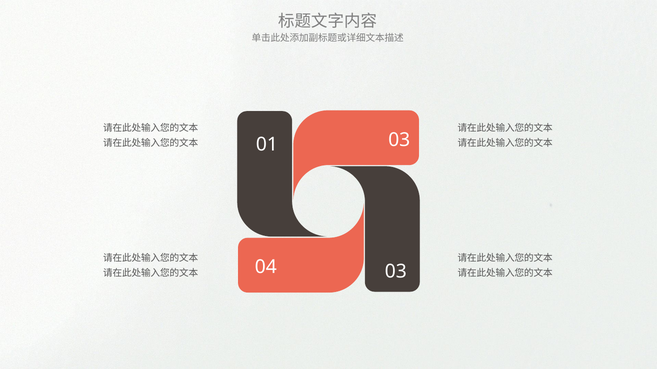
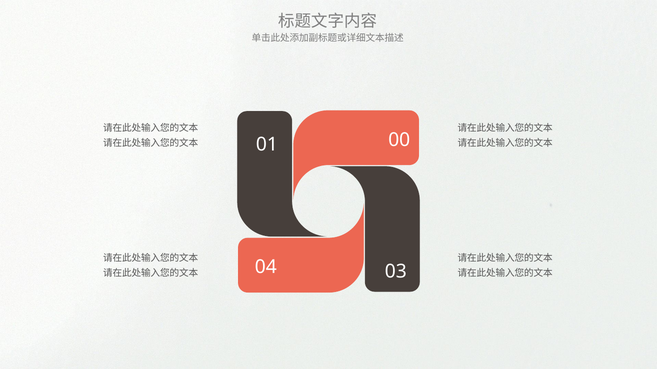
01 03: 03 -> 00 (399, 140)
